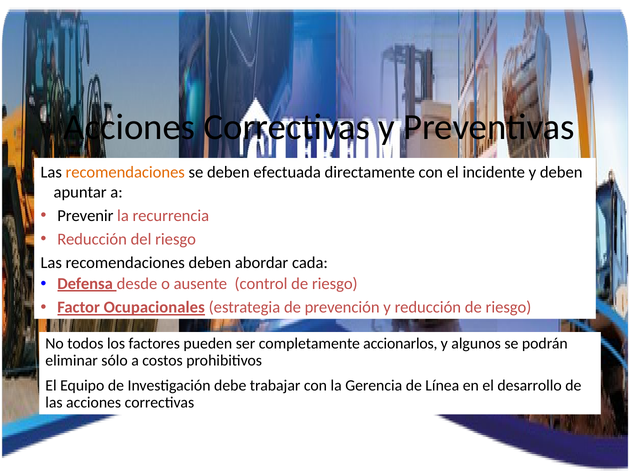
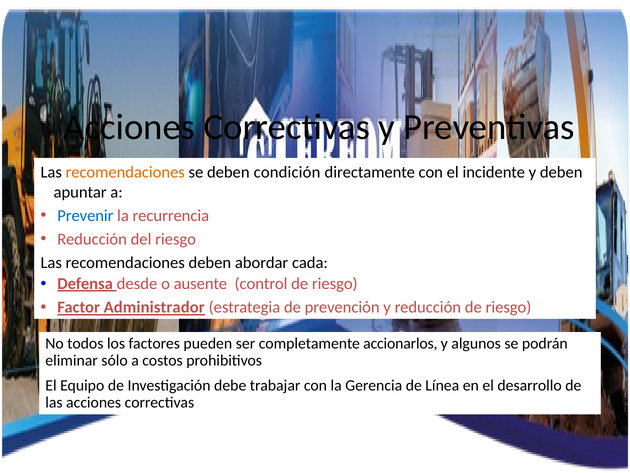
efectuada: efectuada -> condición (287, 172)
Prevenir colour: black -> blue (85, 215)
Ocupacionales: Ocupacionales -> Administrador (154, 307)
